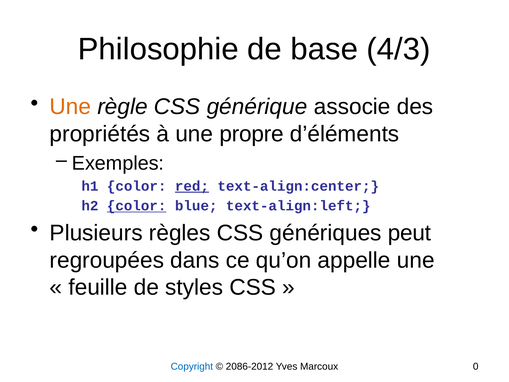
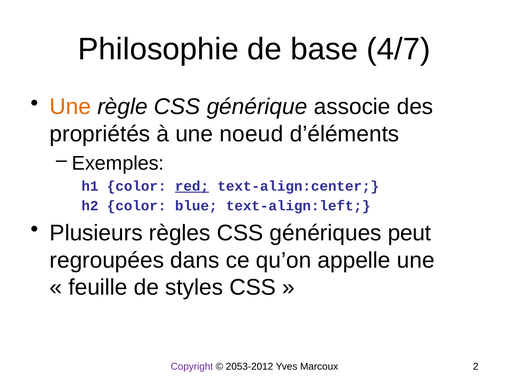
4/3: 4/3 -> 4/7 (399, 49)
propre: propre -> noeud (251, 134)
color underline: present -> none (137, 206)
Copyright colour: blue -> purple (192, 366)
2086-2012: 2086-2012 -> 2053-2012 (250, 366)
0: 0 -> 2 (476, 366)
